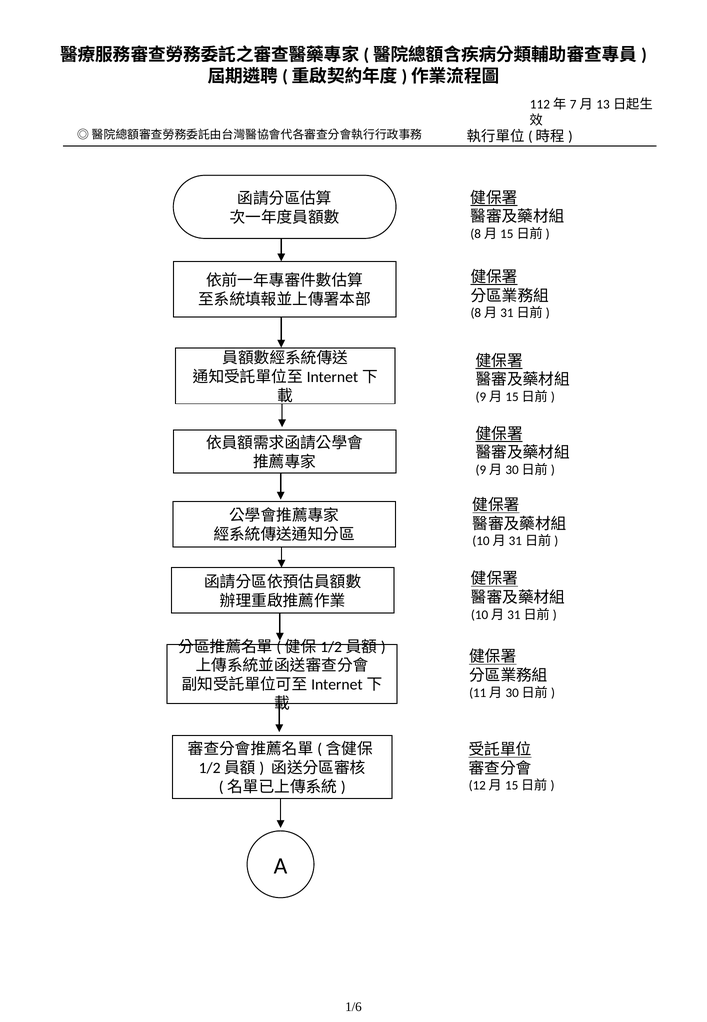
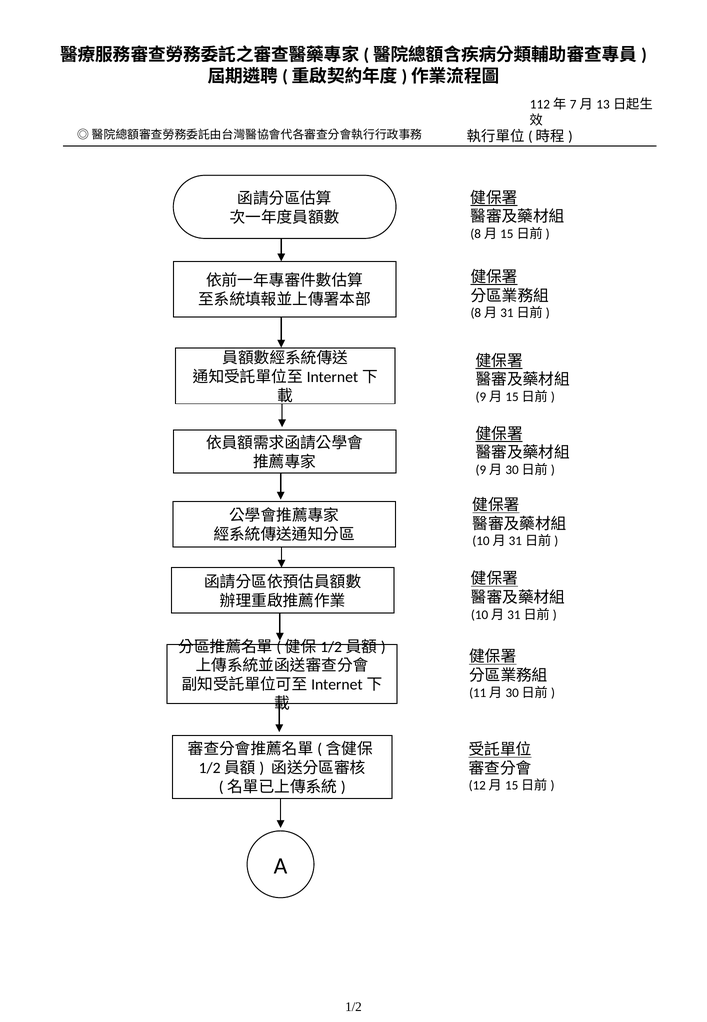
1/6: 1/6 -> 1/2 (353, 1006)
